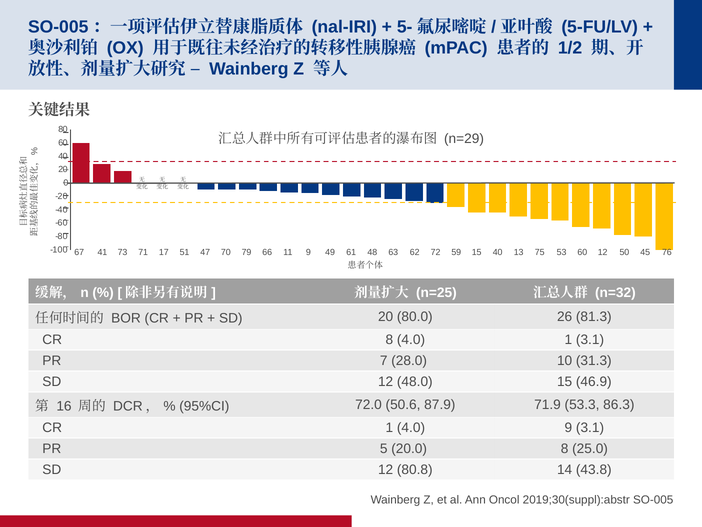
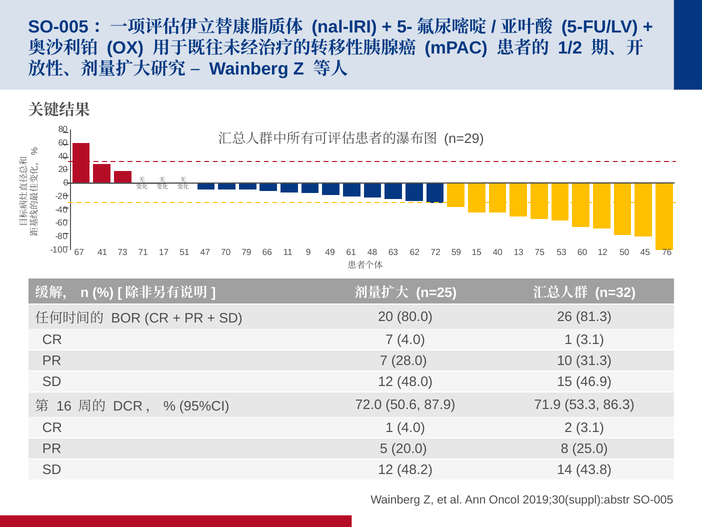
CR 8: 8 -> 7 (389, 340)
4.0 9: 9 -> 2 (568, 428)
80.8: 80.8 -> 48.2 (415, 469)
